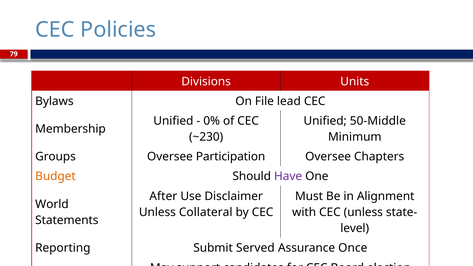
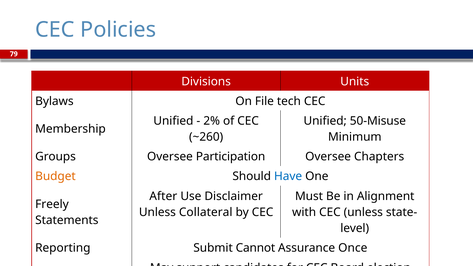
lead: lead -> tech (289, 101)
0%: 0% -> 2% (212, 121)
50-Middle: 50-Middle -> 50-Misuse (378, 121)
~230: ~230 -> ~260 (206, 137)
Have colour: purple -> blue (288, 176)
World: World -> Freely (52, 204)
Served: Served -> Cannot (255, 248)
